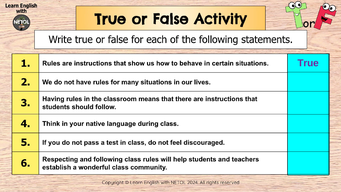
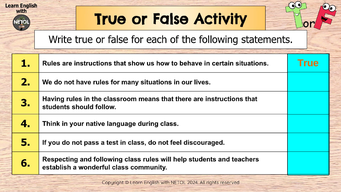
True colour: purple -> orange (308, 63)
